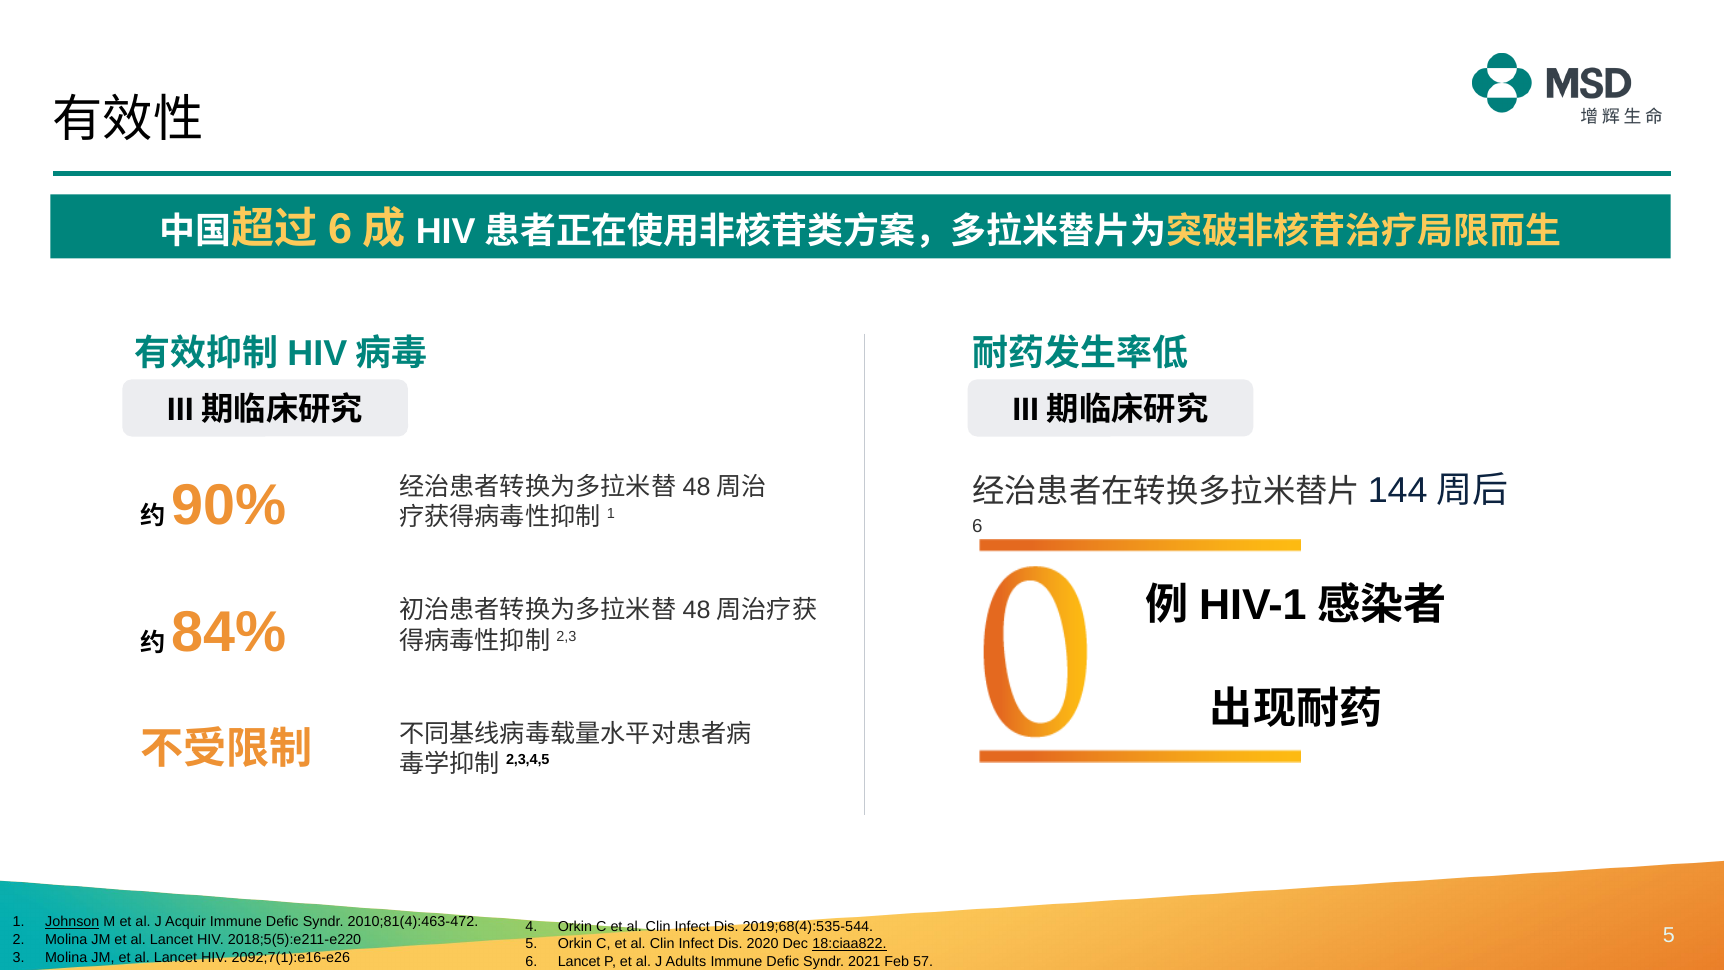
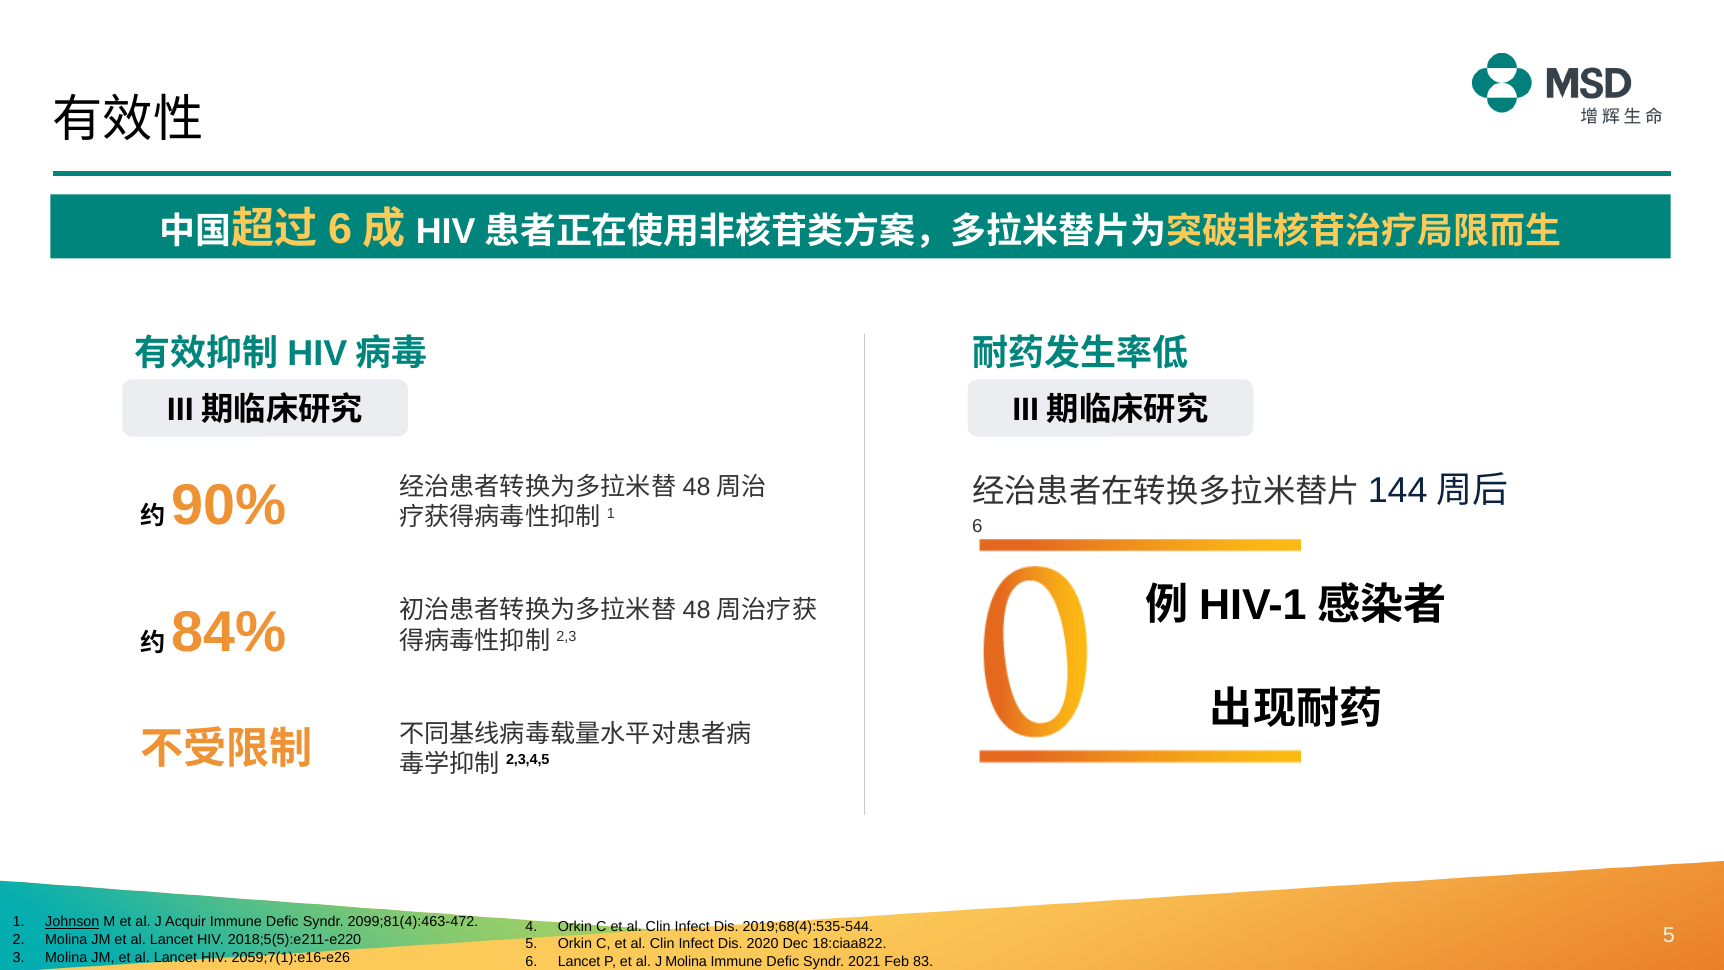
2010;81(4):463-472: 2010;81(4):463-472 -> 2099;81(4):463-472 (413, 922)
18:ciaa822 underline: present -> none (849, 944)
2092;7(1):e16-e26: 2092;7(1):e16-e26 -> 2059;7(1):e16-e26 (291, 957)
J Adults: Adults -> Molina (686, 962)
57: 57 -> 83 (923, 962)
